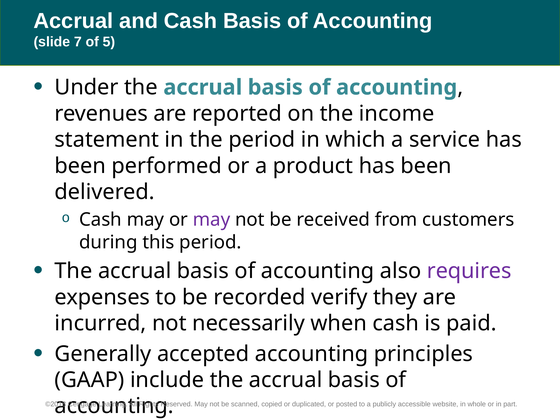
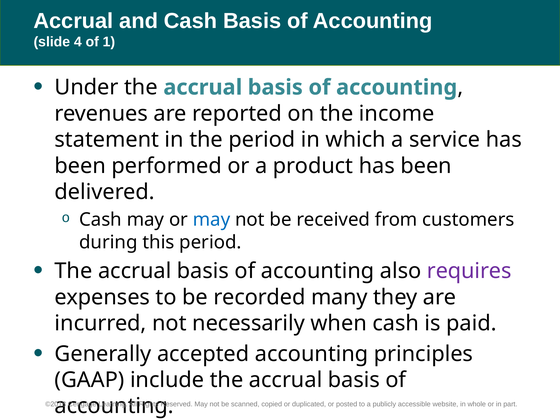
7: 7 -> 4 (78, 42)
5: 5 -> 1 (109, 42)
may colour: purple -> blue (212, 220)
verify: verify -> many (339, 297)
